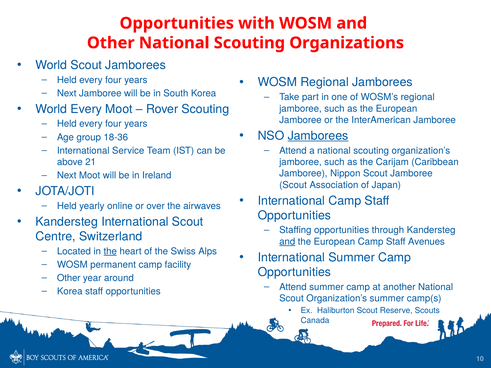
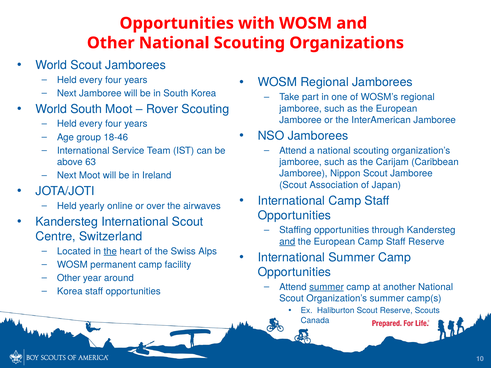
World Every: Every -> South (86, 109)
Jamborees underline: present -> none (318, 136)
18-36: 18-36 -> 18-46 (116, 137)
21: 21 -> 63 (91, 162)
Staff Avenues: Avenues -> Reserve (426, 242)
summer underline: none -> present (327, 287)
